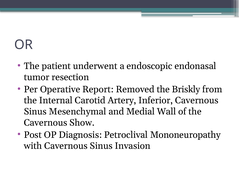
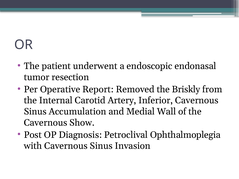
Mesenchymal: Mesenchymal -> Accumulation (78, 112)
Mononeuropathy: Mononeuropathy -> Ophthalmoplegia (185, 135)
